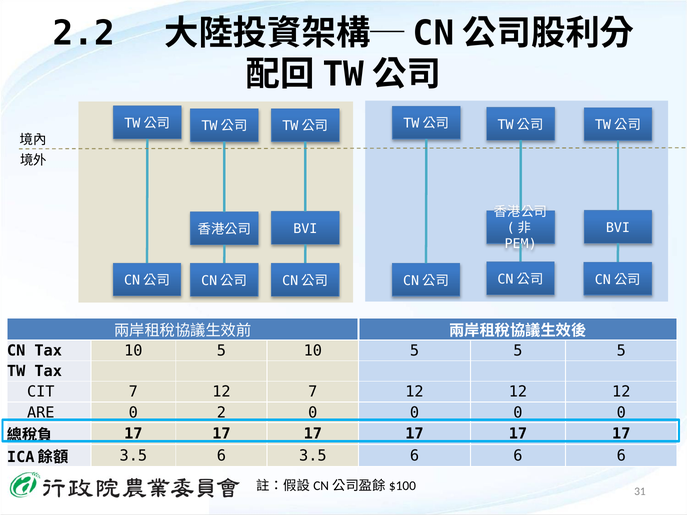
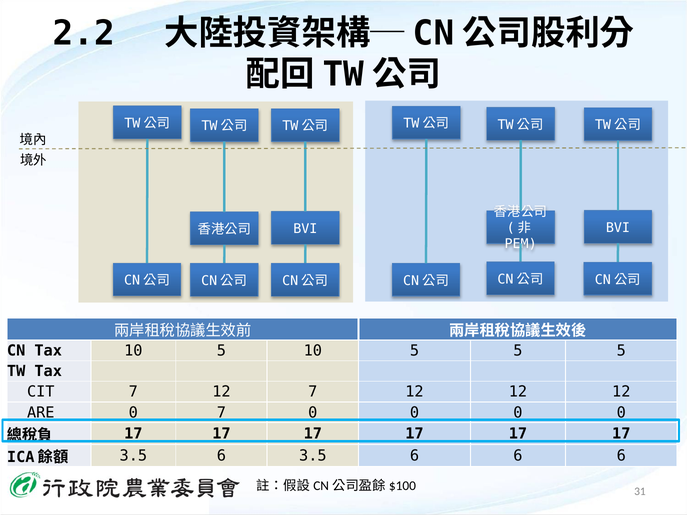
0 2: 2 -> 7 (221, 413)
